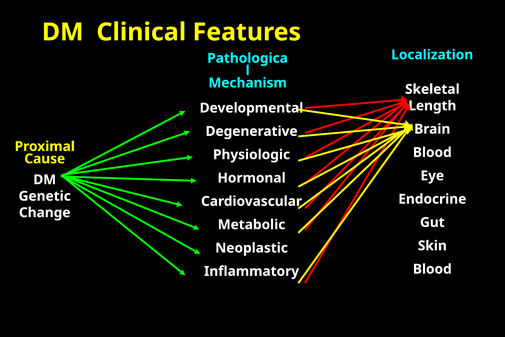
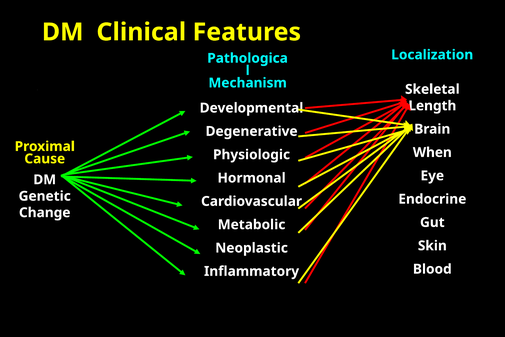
Blood: Blood -> When (432, 152)
